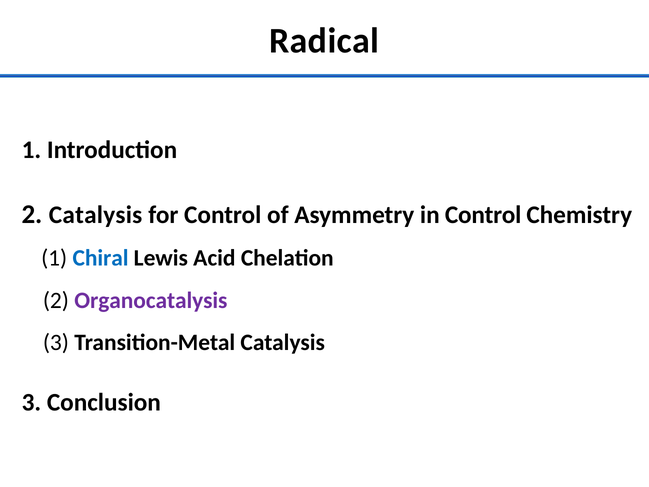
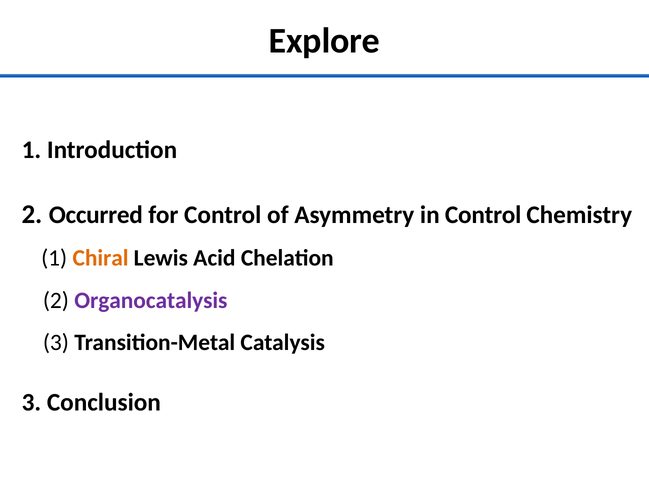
Radical: Radical -> Explore (324, 41)
2 Catalysis: Catalysis -> Occurred (96, 215)
Chiral colour: blue -> orange (101, 258)
